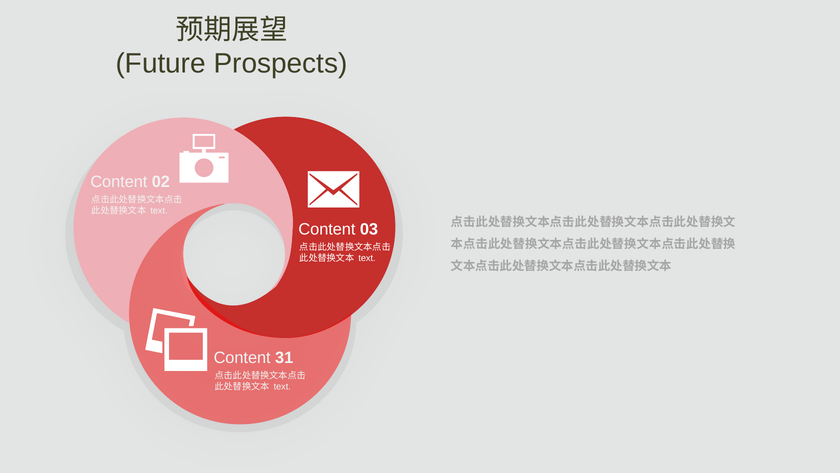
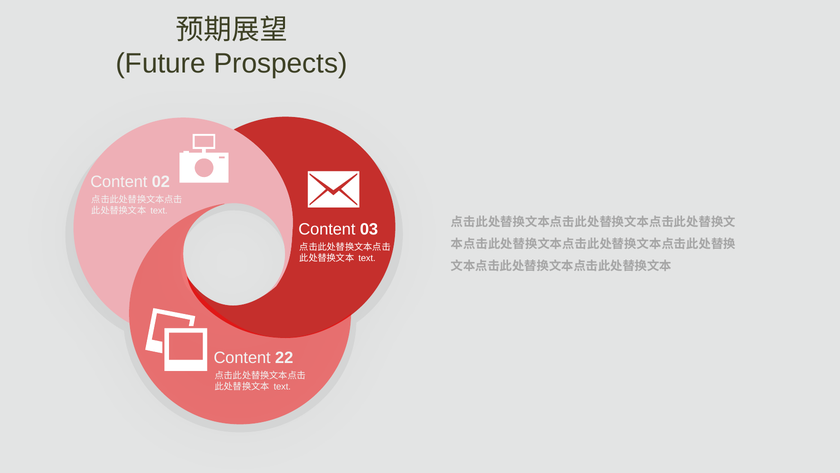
31: 31 -> 22 (284, 358)
